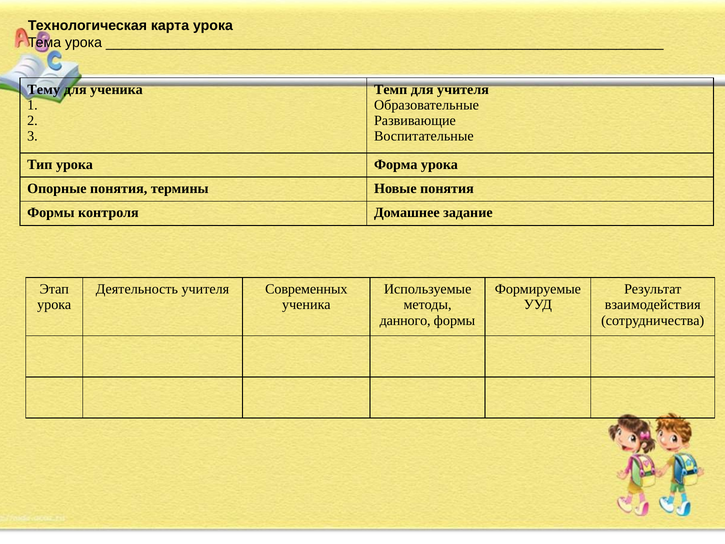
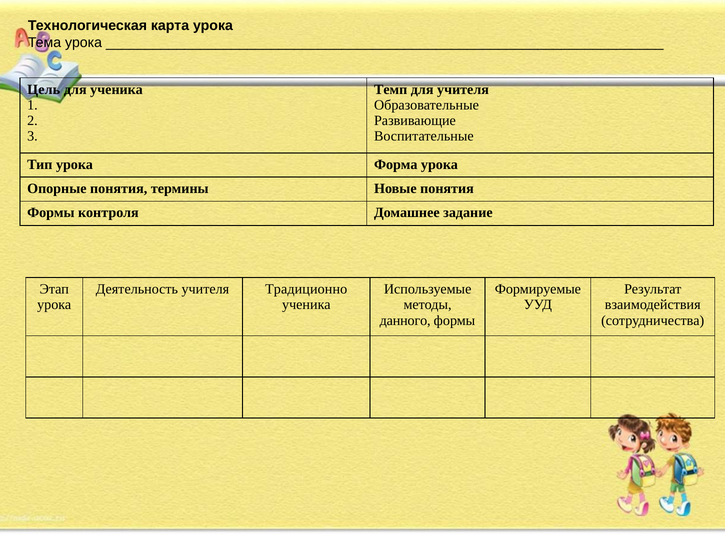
Тему: Тему -> Цель (44, 89)
Современных: Современных -> Традиционно (306, 289)
